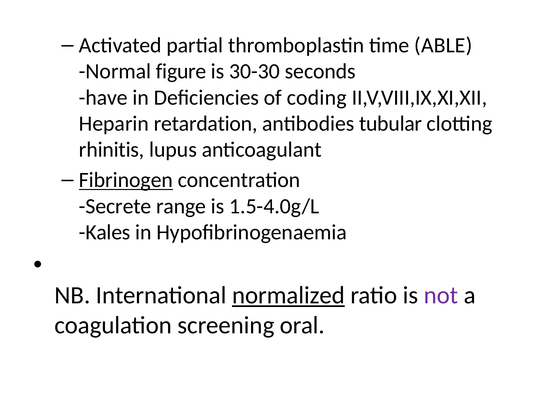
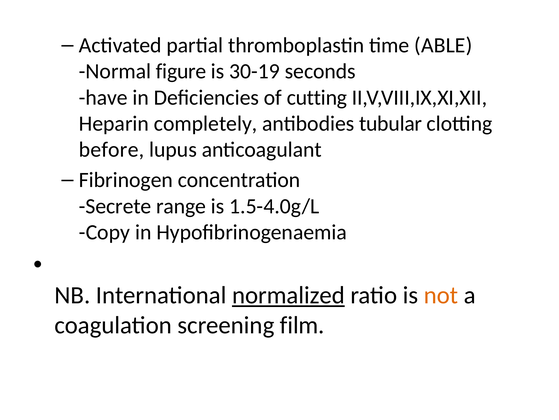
30-30: 30-30 -> 30-19 (255, 71)
coding: coding -> cutting (317, 97)
retardation: retardation -> completely (206, 123)
rhinitis: rhinitis -> before (112, 149)
Fibrinogen underline: present -> none (126, 180)
Kales: Kales -> Copy (105, 232)
not colour: purple -> orange (441, 295)
oral: oral -> film (302, 325)
